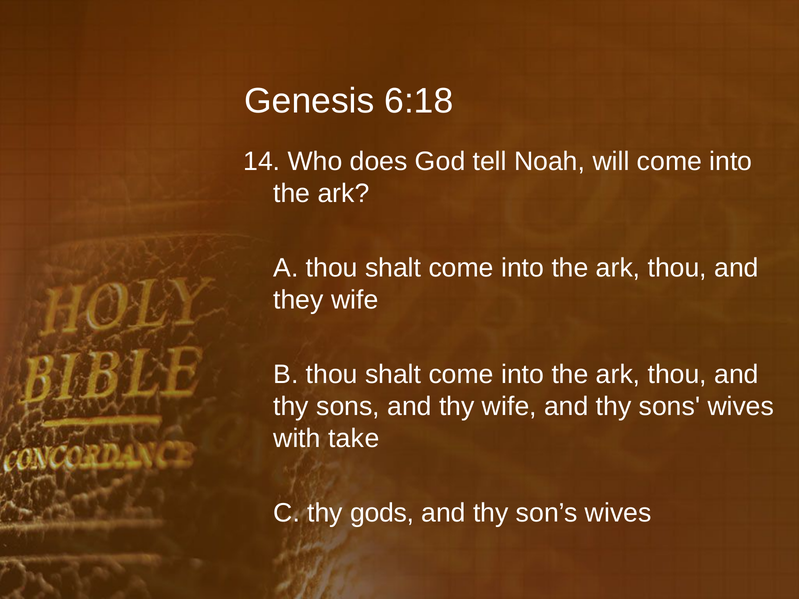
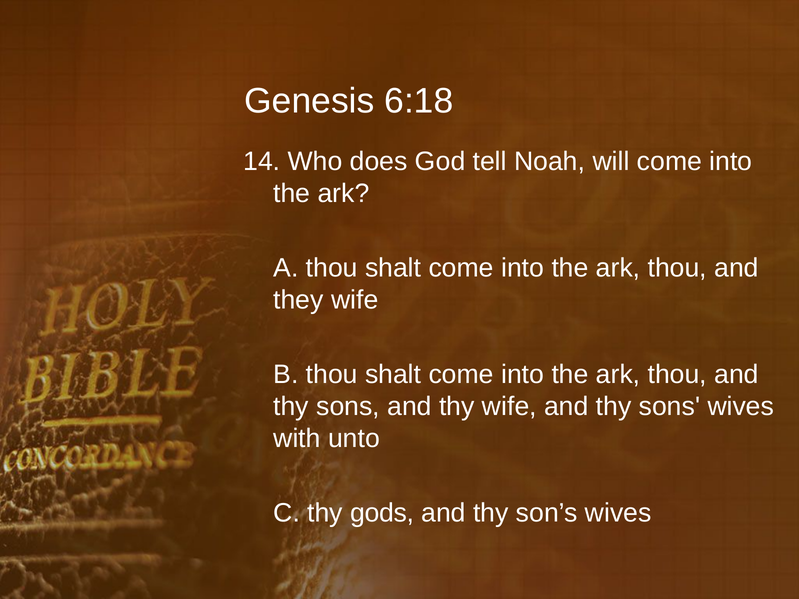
take: take -> unto (354, 439)
